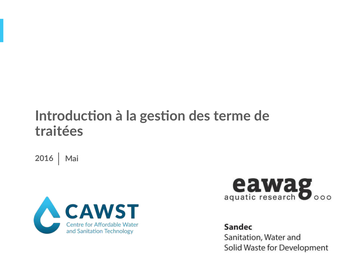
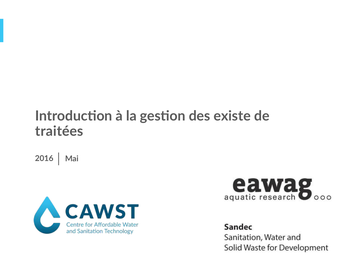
terme: terme -> existe (232, 116)
